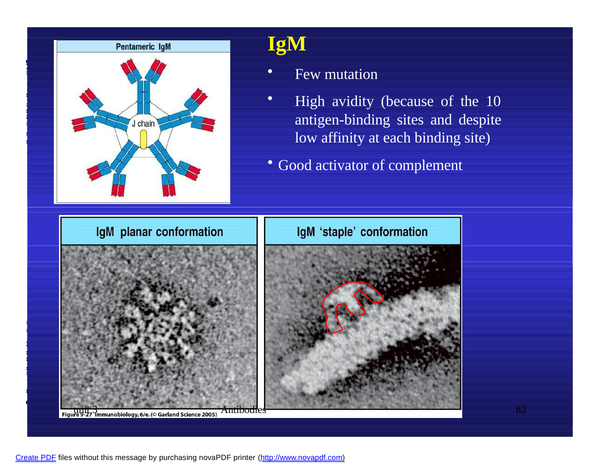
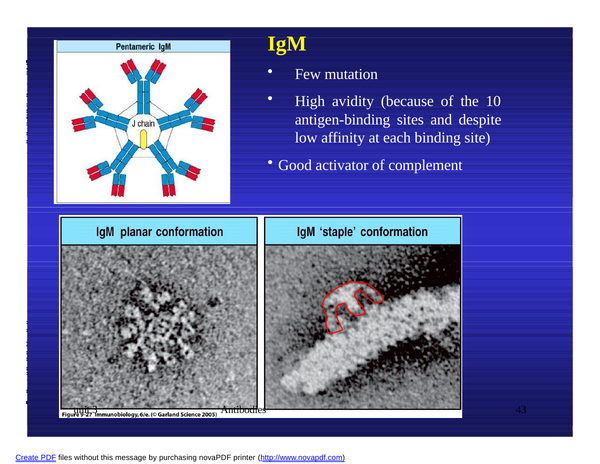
82: 82 -> 43 (521, 409)
